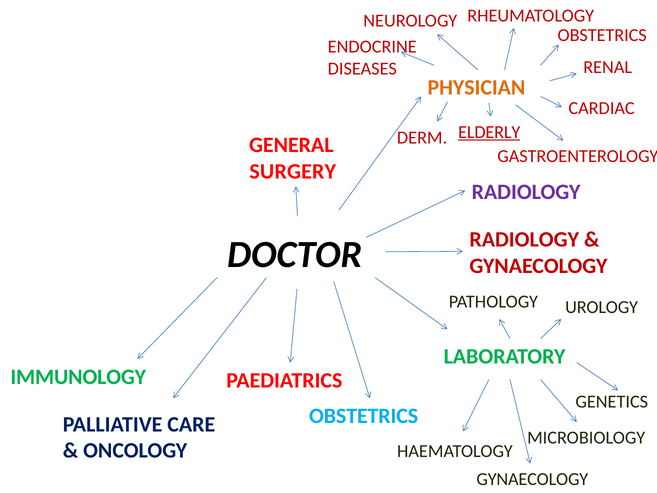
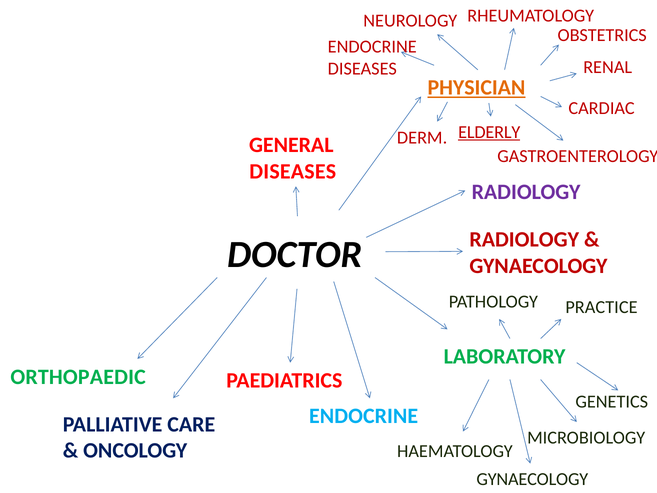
PHYSICIAN underline: none -> present (476, 88)
SURGERY: SURGERY -> DISEASES (293, 171)
UROLOGY: UROLOGY -> PRACTICE (601, 307)
IMMUNOLOGY: IMMUNOLOGY -> ORTHOPAEDIC (78, 377)
OBSTETRICS: OBSTETRICS -> ENDOCRINE (364, 416)
